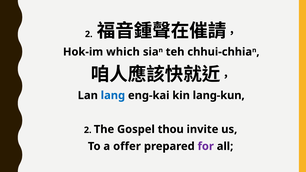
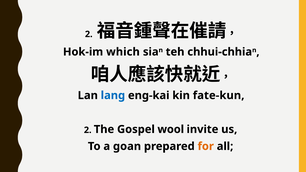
lang-kun: lang-kun -> fate-kun (219, 95)
thou: thou -> wool (171, 129)
offer: offer -> goan (127, 146)
for colour: purple -> orange (206, 146)
